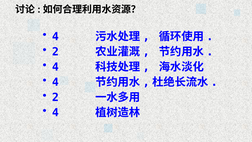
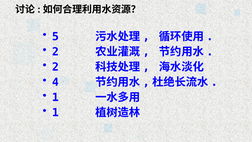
4: 4 -> 5 (55, 36)
4: 4 -> 2 (55, 67)
2: 2 -> 1 (55, 97)
4: 4 -> 1 (55, 112)
